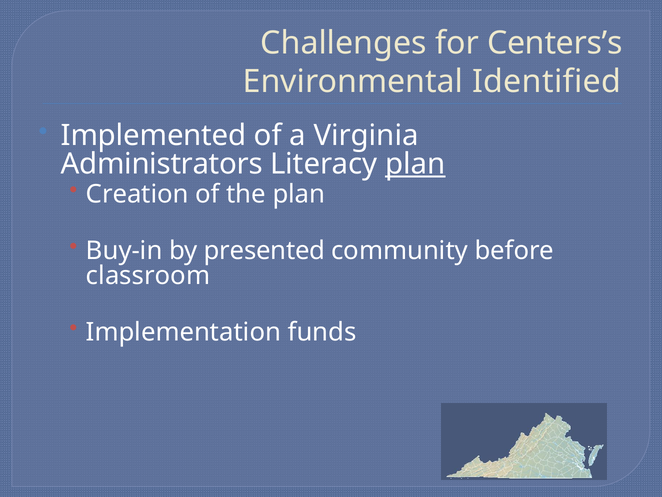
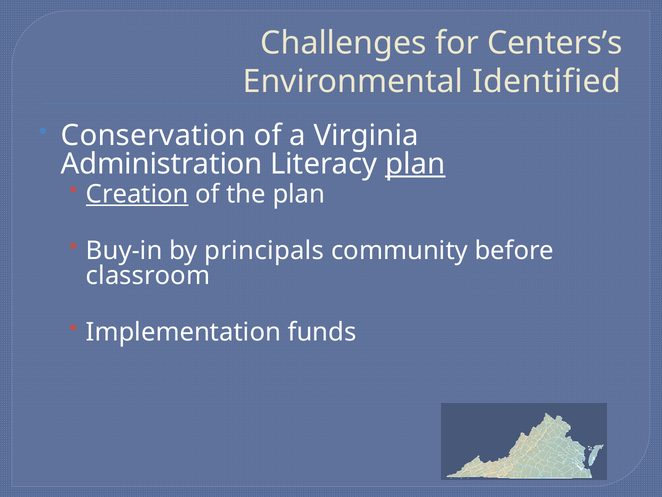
Implemented: Implemented -> Conservation (153, 135)
Administrators: Administrators -> Administration (162, 164)
Creation underline: none -> present (137, 194)
presented: presented -> principals (264, 251)
